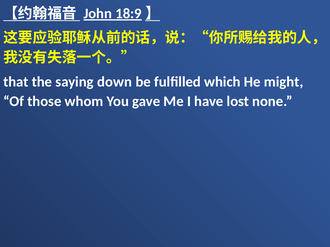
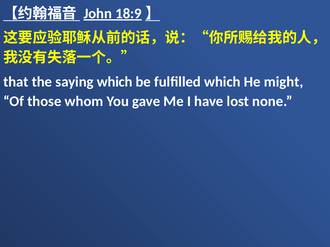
saying down: down -> which (115, 82)
